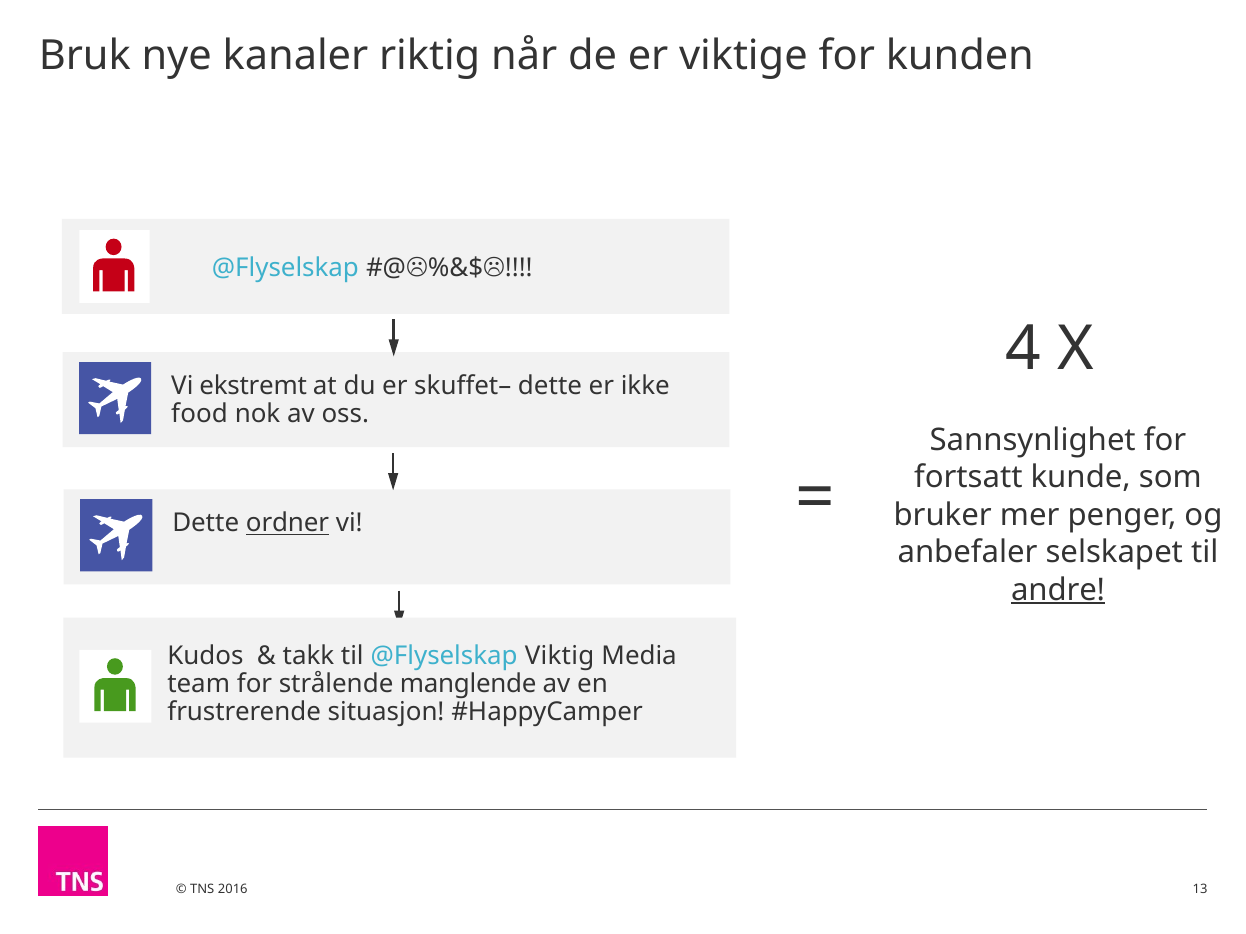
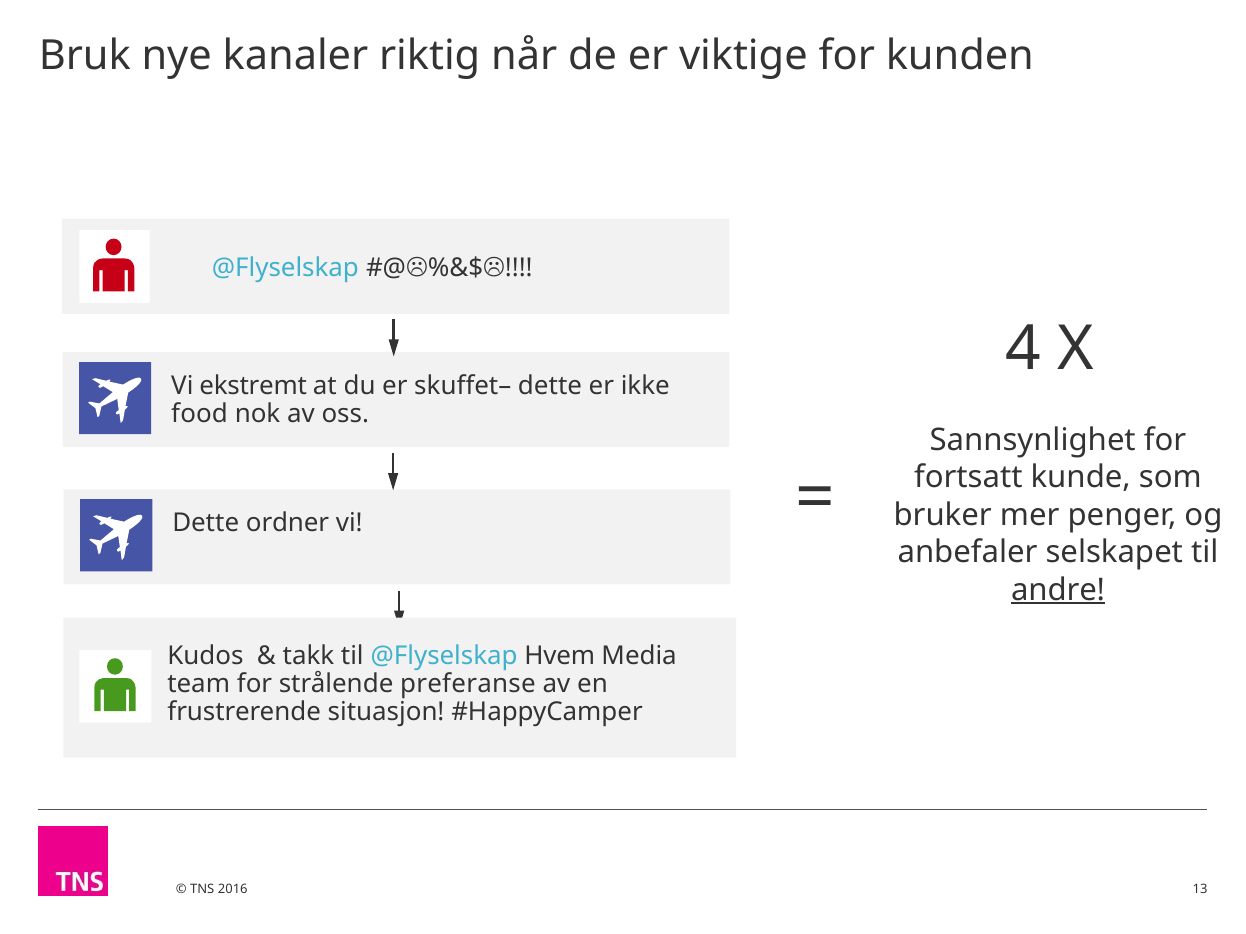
ordner underline: present -> none (288, 524)
Viktig: Viktig -> Hvem (560, 657)
manglende: manglende -> preferanse (468, 684)
